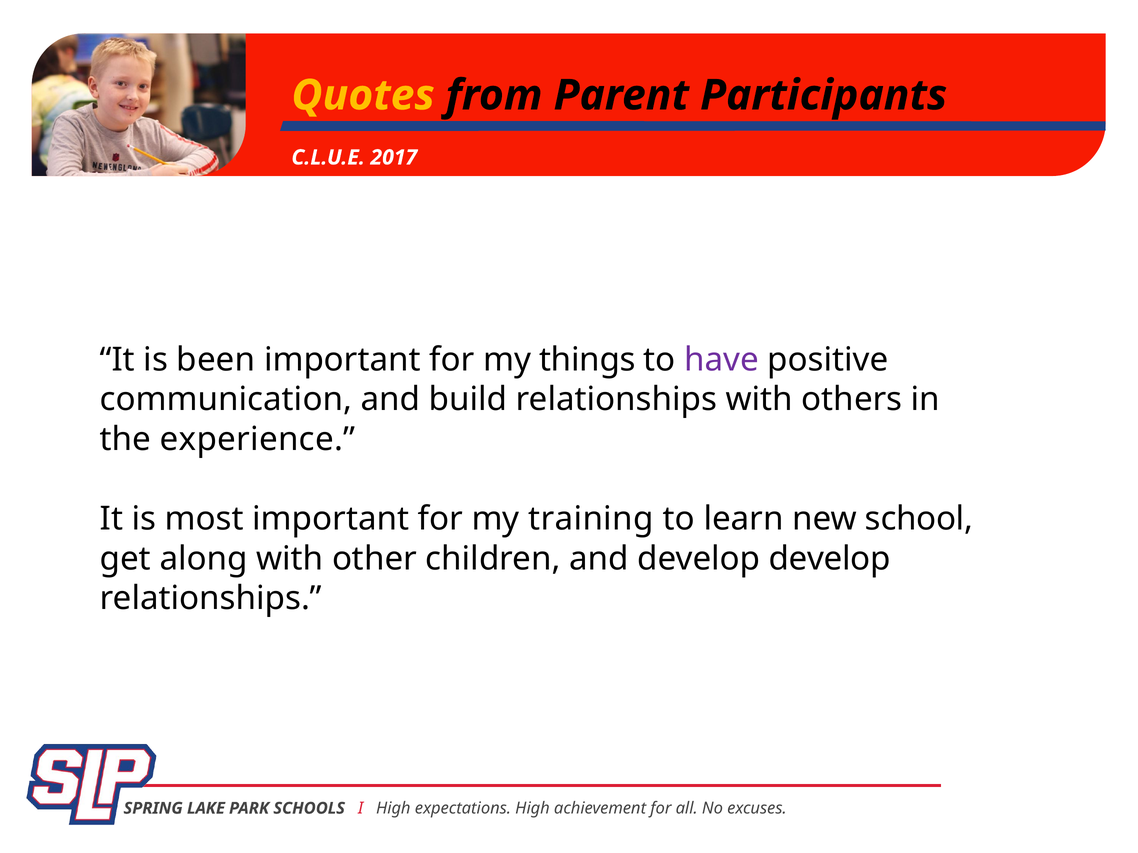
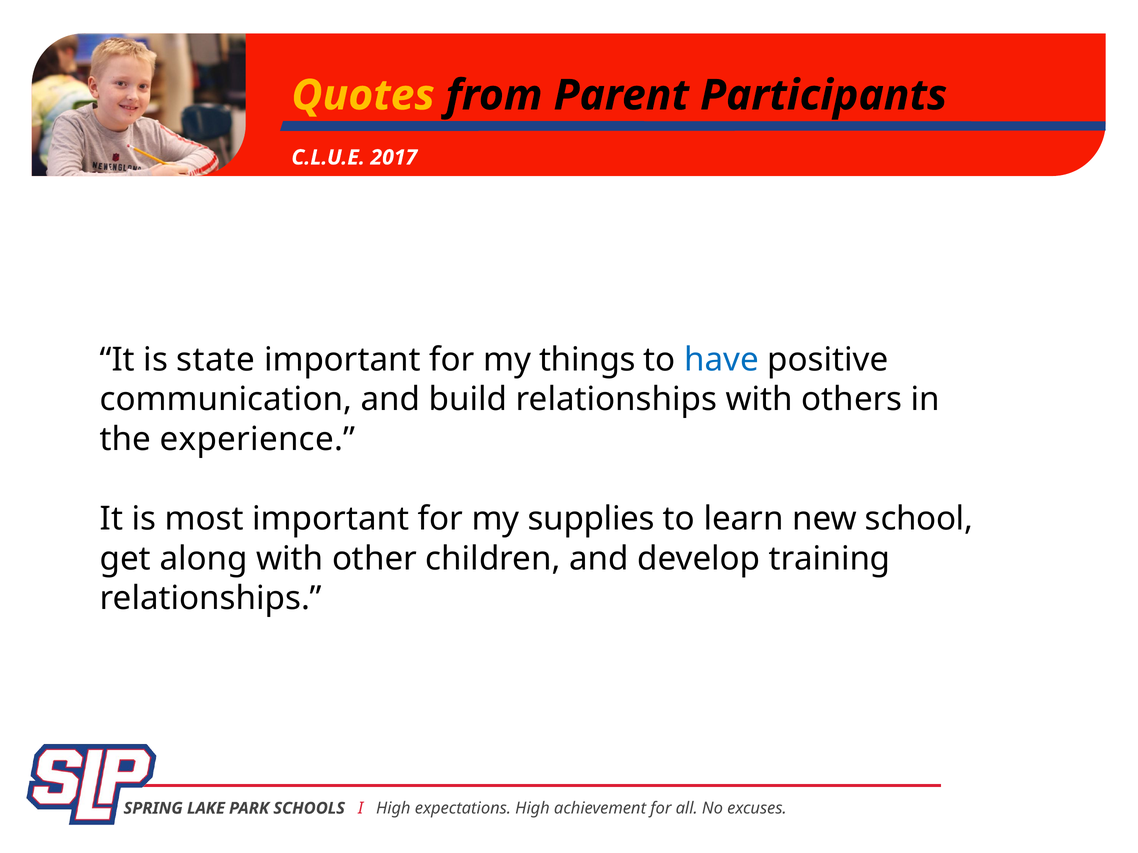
been: been -> state (216, 360)
have colour: purple -> blue (722, 360)
training: training -> supplies (591, 519)
develop develop: develop -> training (830, 559)
